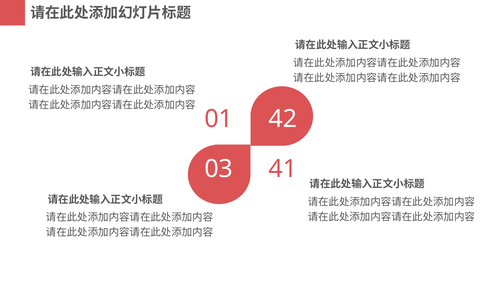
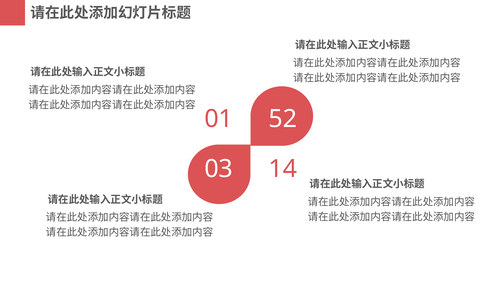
42: 42 -> 52 (283, 119)
41: 41 -> 14 (283, 169)
